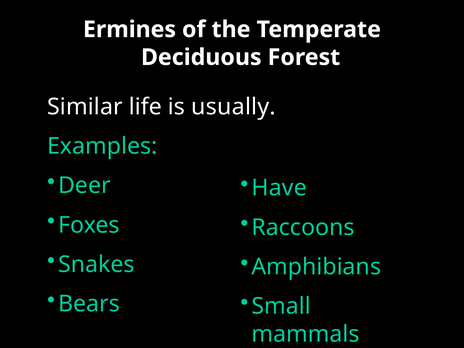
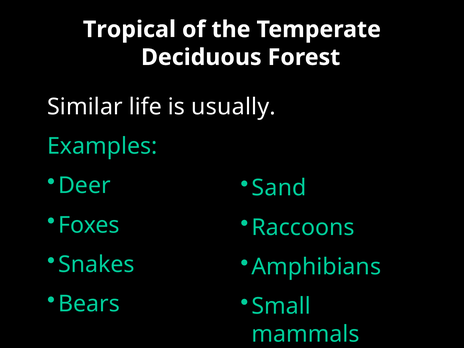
Ermines: Ermines -> Tropical (129, 29)
Have: Have -> Sand (279, 188)
